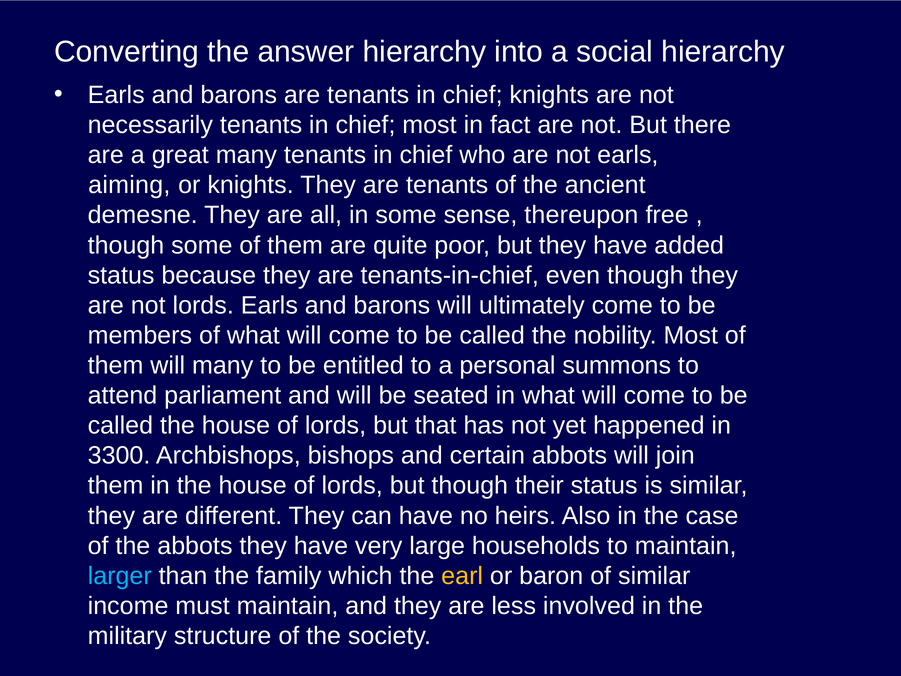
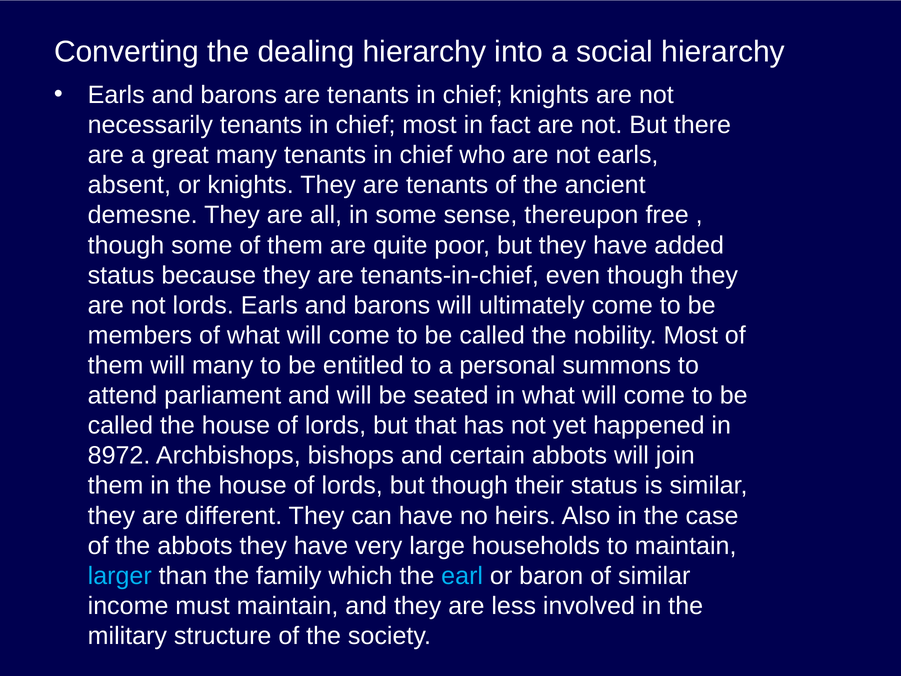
answer: answer -> dealing (306, 52)
aiming: aiming -> absent (129, 185)
3300: 3300 -> 8972 (119, 455)
earl colour: yellow -> light blue (462, 576)
